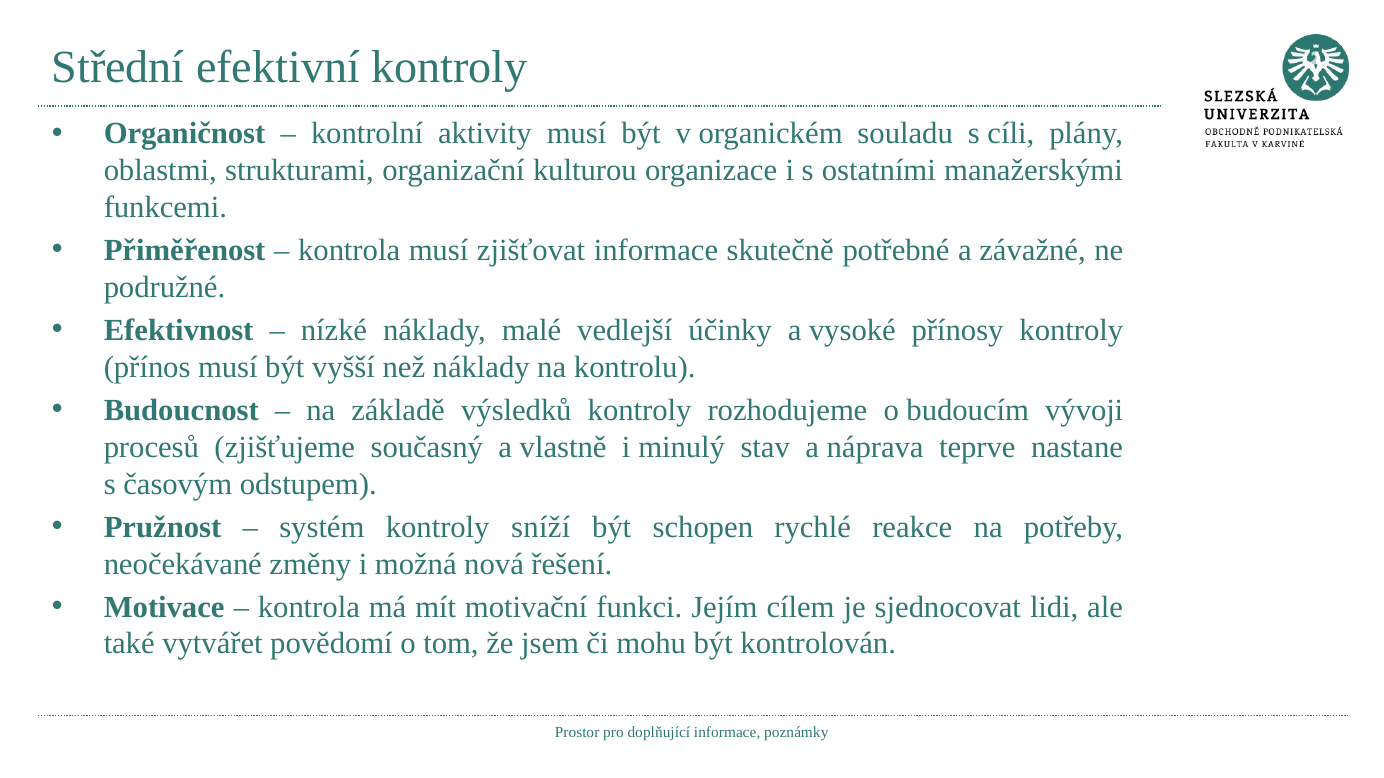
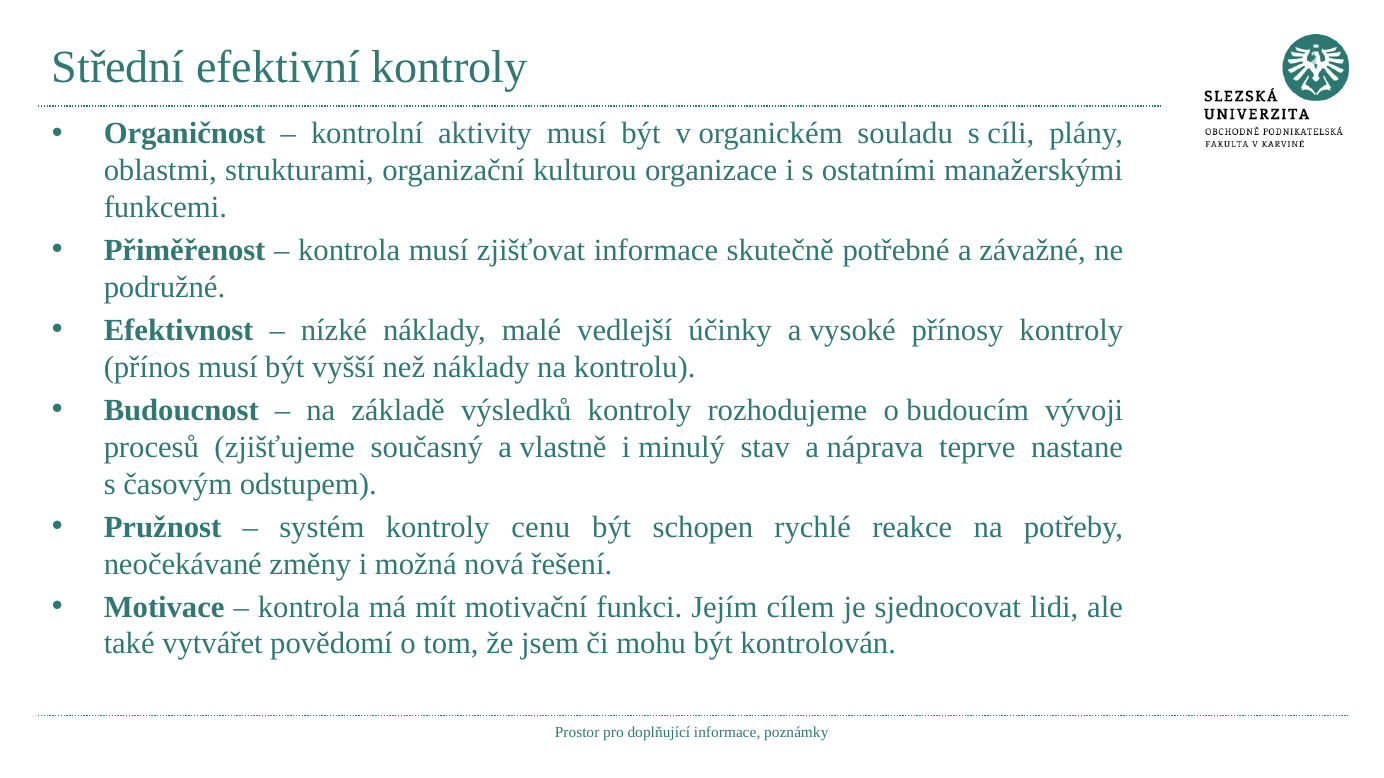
sníží: sníží -> cenu (541, 527)
